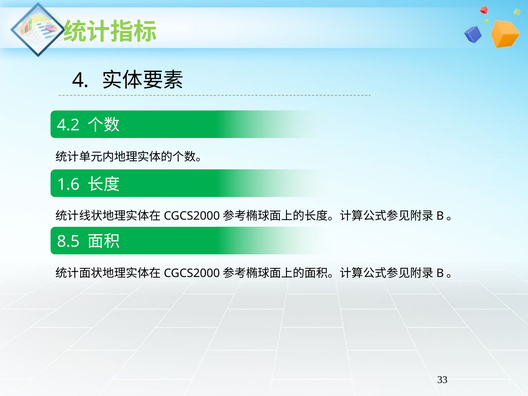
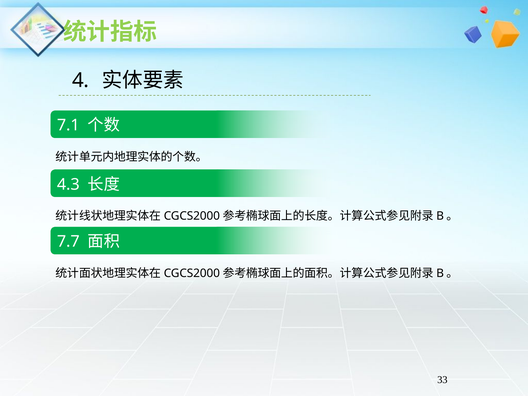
4.2: 4.2 -> 7.1 (68, 125)
1.6: 1.6 -> 4.3 (68, 184)
8.5: 8.5 -> 7.7 (68, 242)
